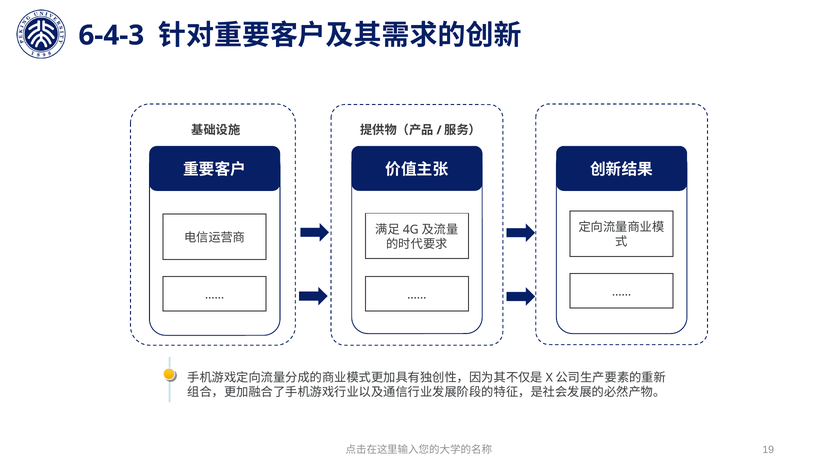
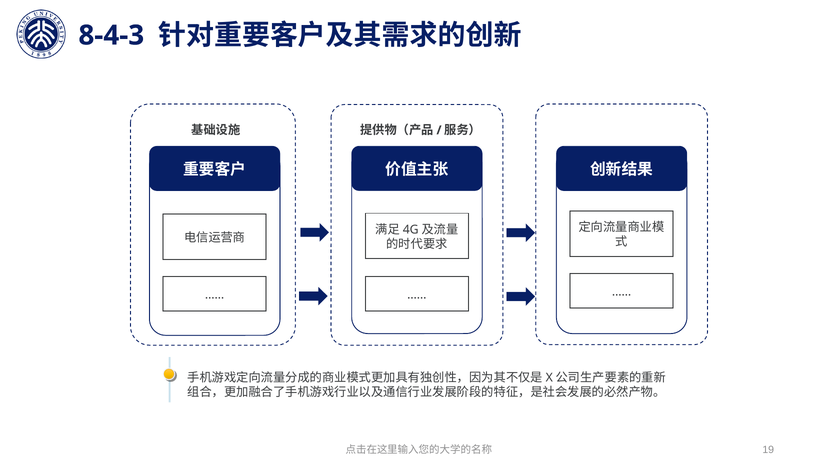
6-4-3: 6-4-3 -> 8-4-3 (111, 35)
